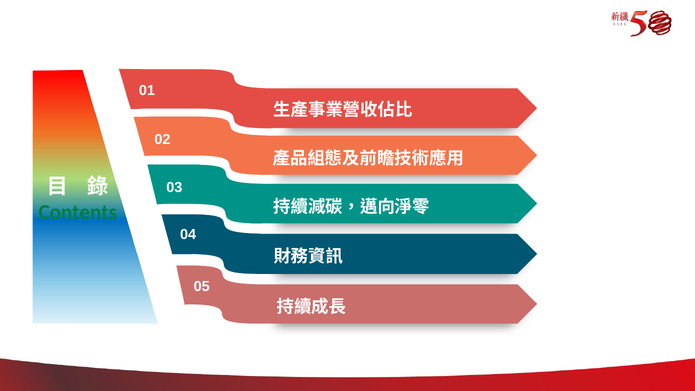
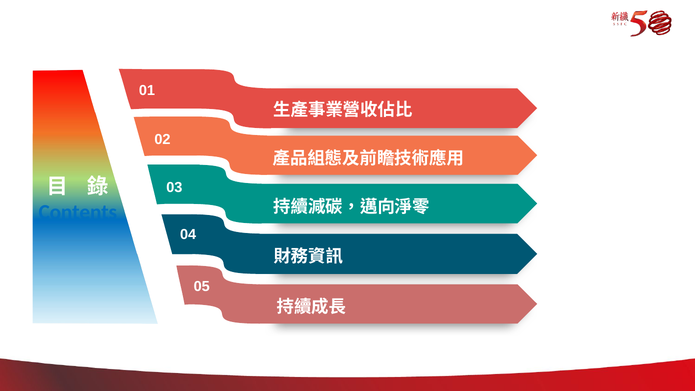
Contents colour: green -> blue (78, 212)
